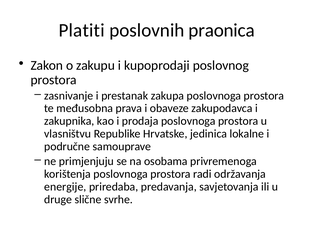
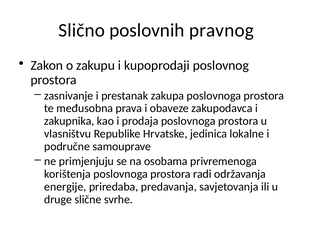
Platiti: Platiti -> Slično (82, 30)
praonica: praonica -> pravnog (221, 30)
